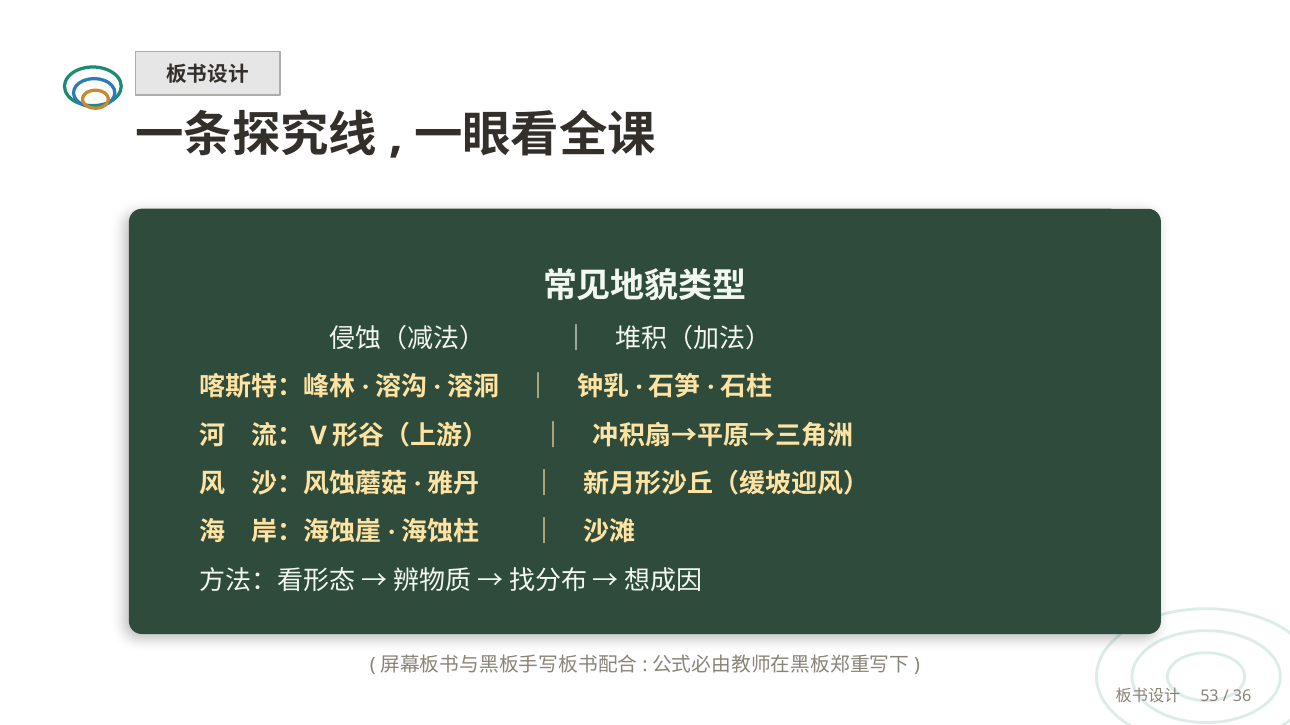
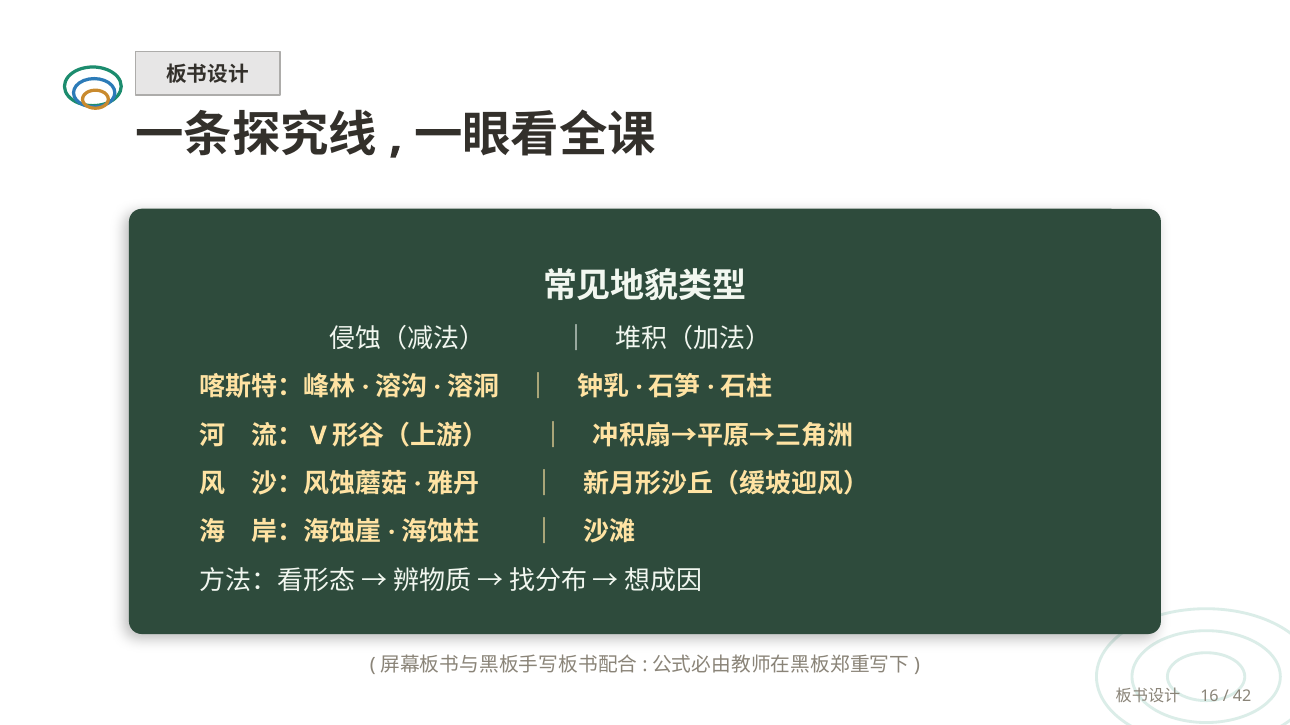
53: 53 -> 16 (1209, 696)
36: 36 -> 42 (1242, 696)
